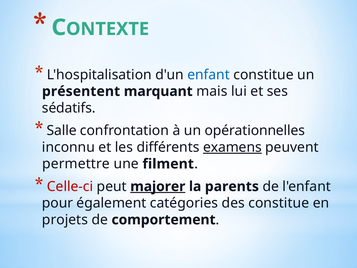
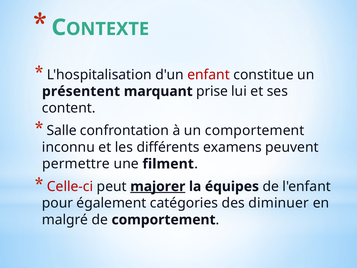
enfant colour: blue -> red (209, 75)
mais: mais -> prise (212, 91)
sédatifs: sédatifs -> content (69, 108)
un opérationnelles: opérationnelles -> comportement (255, 130)
examens underline: present -> none (232, 147)
parents: parents -> équipes (232, 186)
des constitue: constitue -> diminuer (279, 203)
projets: projets -> malgré (65, 220)
